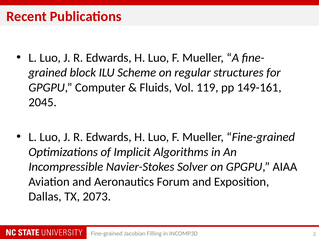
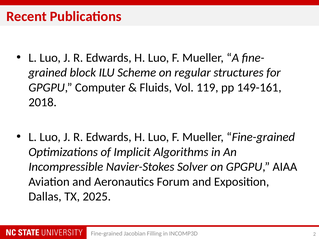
2045: 2045 -> 2018 (43, 102)
2073: 2073 -> 2025 (97, 197)
